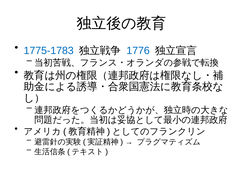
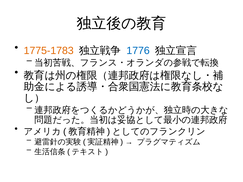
1775-1783 colour: blue -> orange (49, 51)
